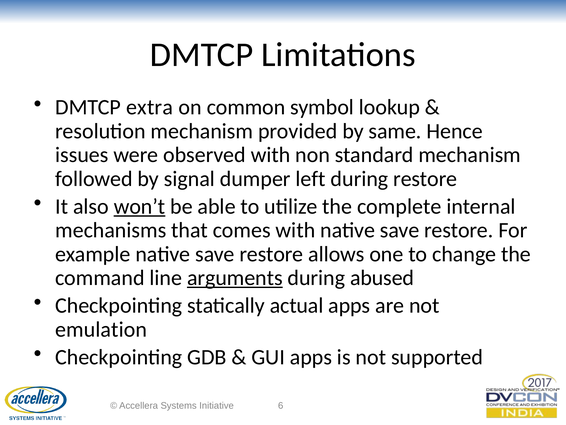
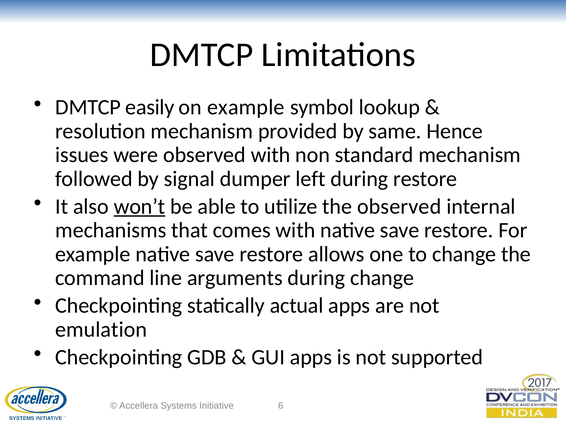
extra: extra -> easily (150, 107)
on common: common -> example (246, 107)
the complete: complete -> observed (399, 206)
arguments underline: present -> none (235, 278)
during abused: abused -> change (382, 278)
